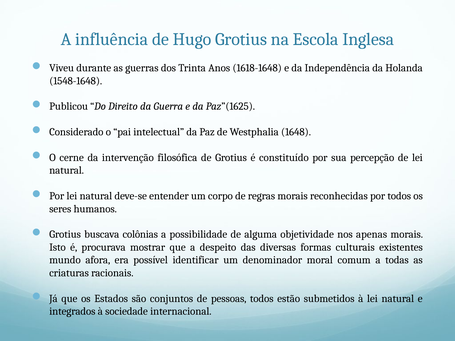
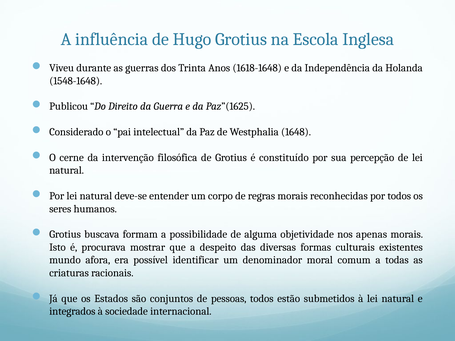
colônias: colônias -> formam (140, 235)
